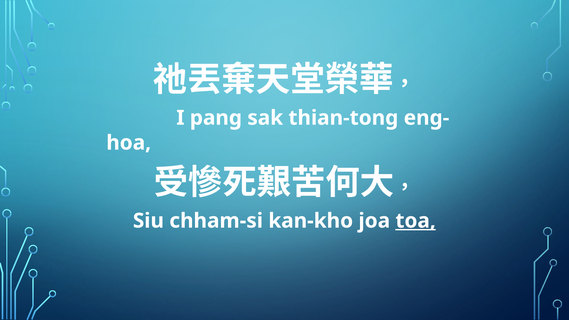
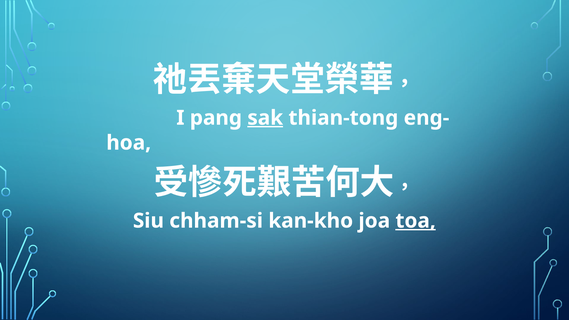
sak underline: none -> present (265, 118)
